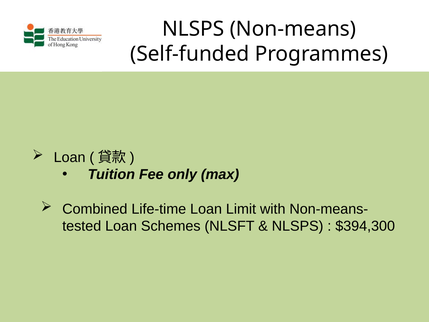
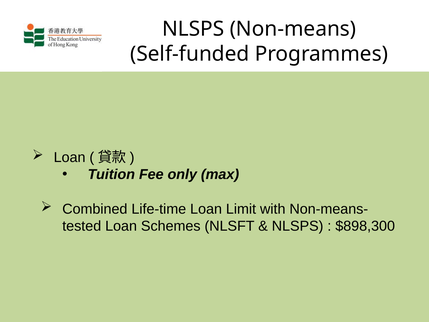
$394,300: $394,300 -> $898,300 (365, 226)
